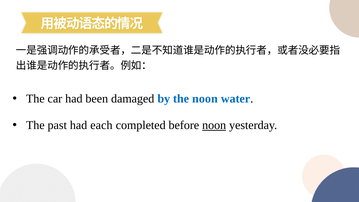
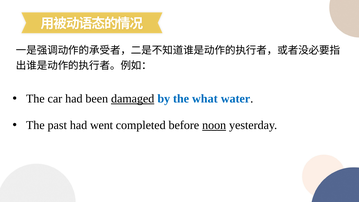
damaged underline: none -> present (133, 99)
the noon: noon -> what (205, 99)
each: each -> went (102, 125)
